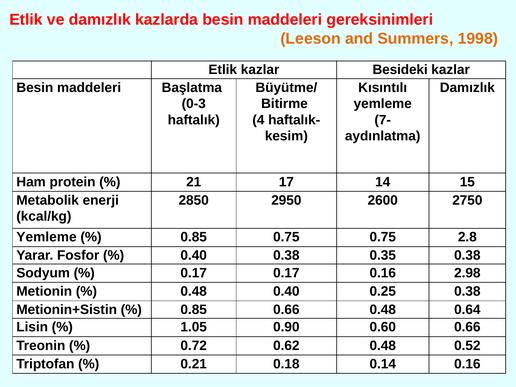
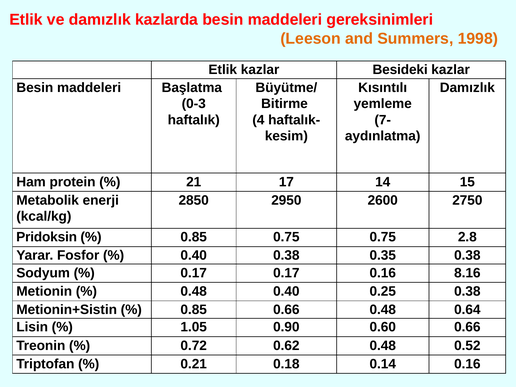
Yemleme: Yemleme -> Pridoksin (47, 237)
2.98: 2.98 -> 8.16 (467, 273)
